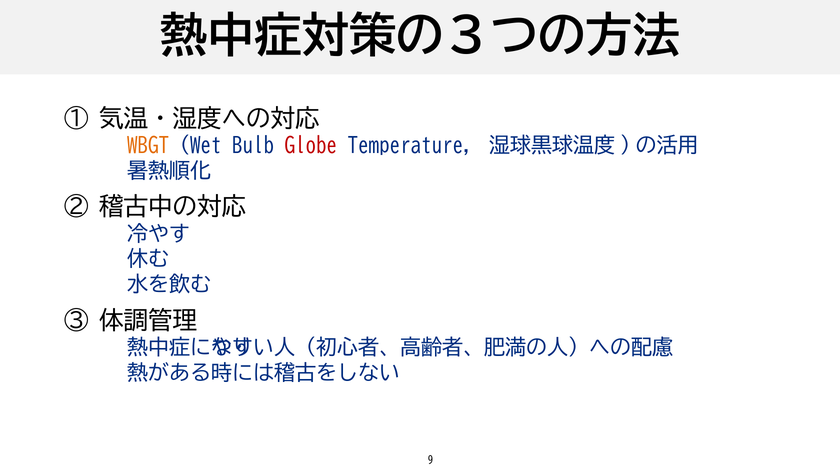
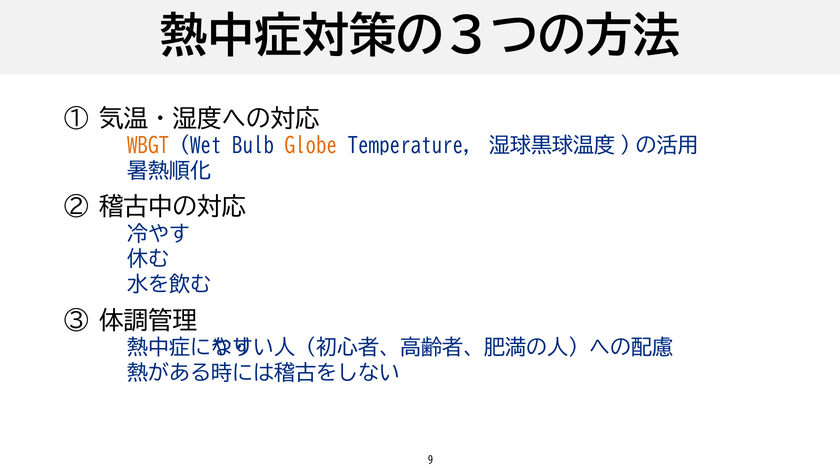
Globe colour: red -> orange (311, 146)
